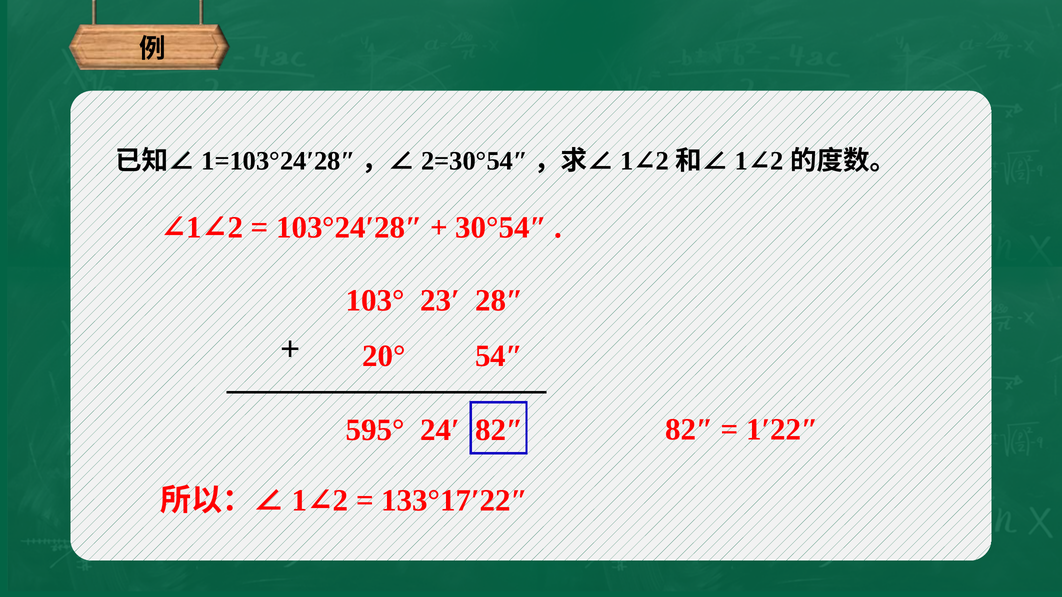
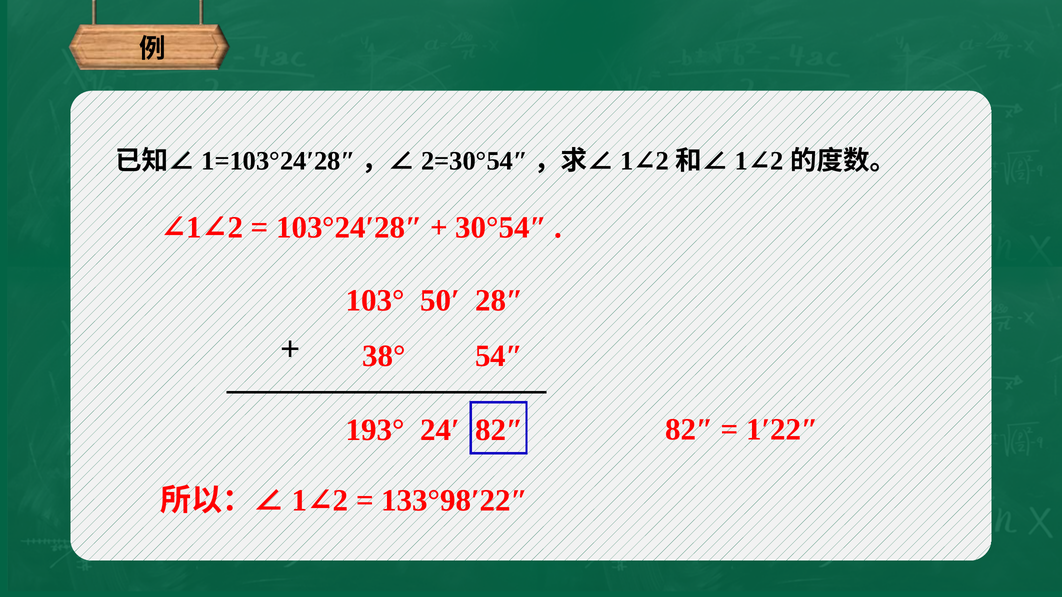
23′: 23′ -> 50′ (440, 301)
20°: 20° -> 38° (384, 356)
595°: 595° -> 193° (375, 430)
133°17′22″: 133°17′22″ -> 133°98′22″ (455, 501)
